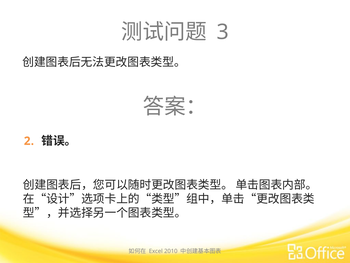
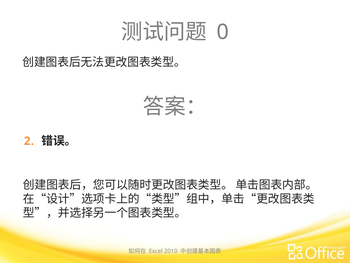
3: 3 -> 0 (223, 32)
